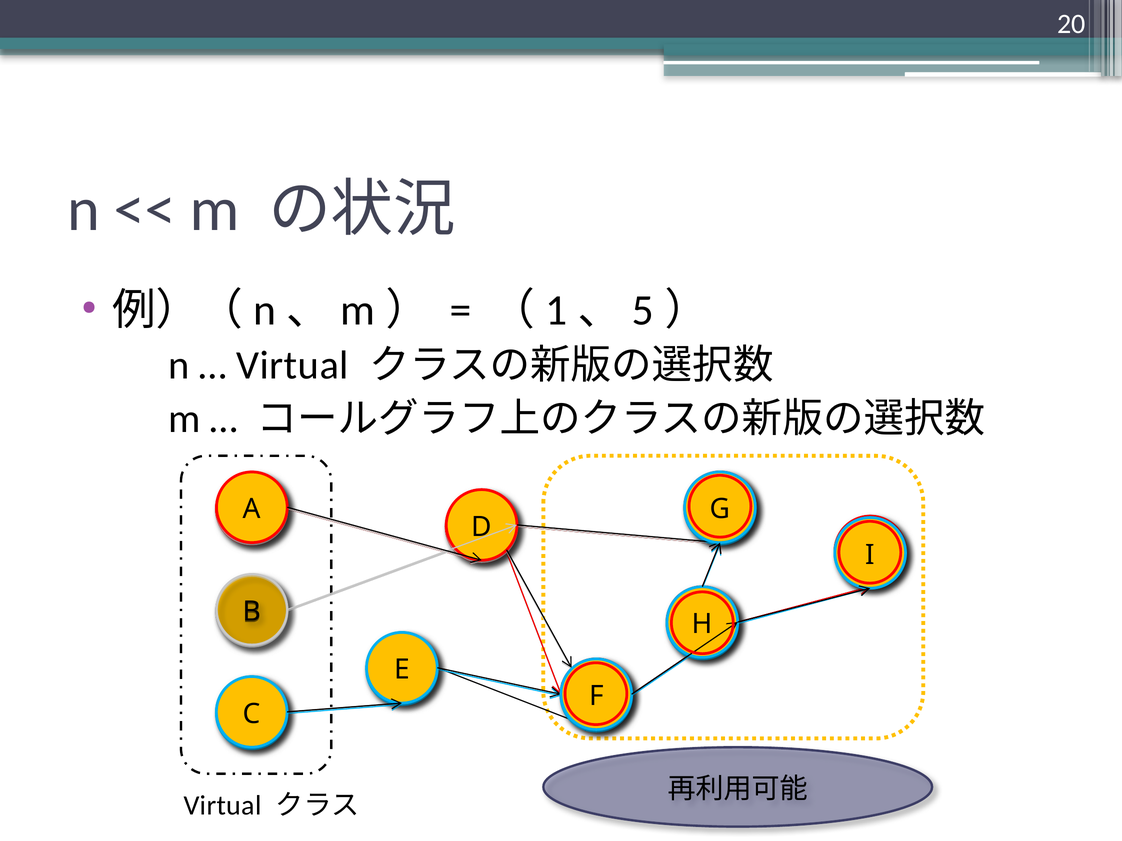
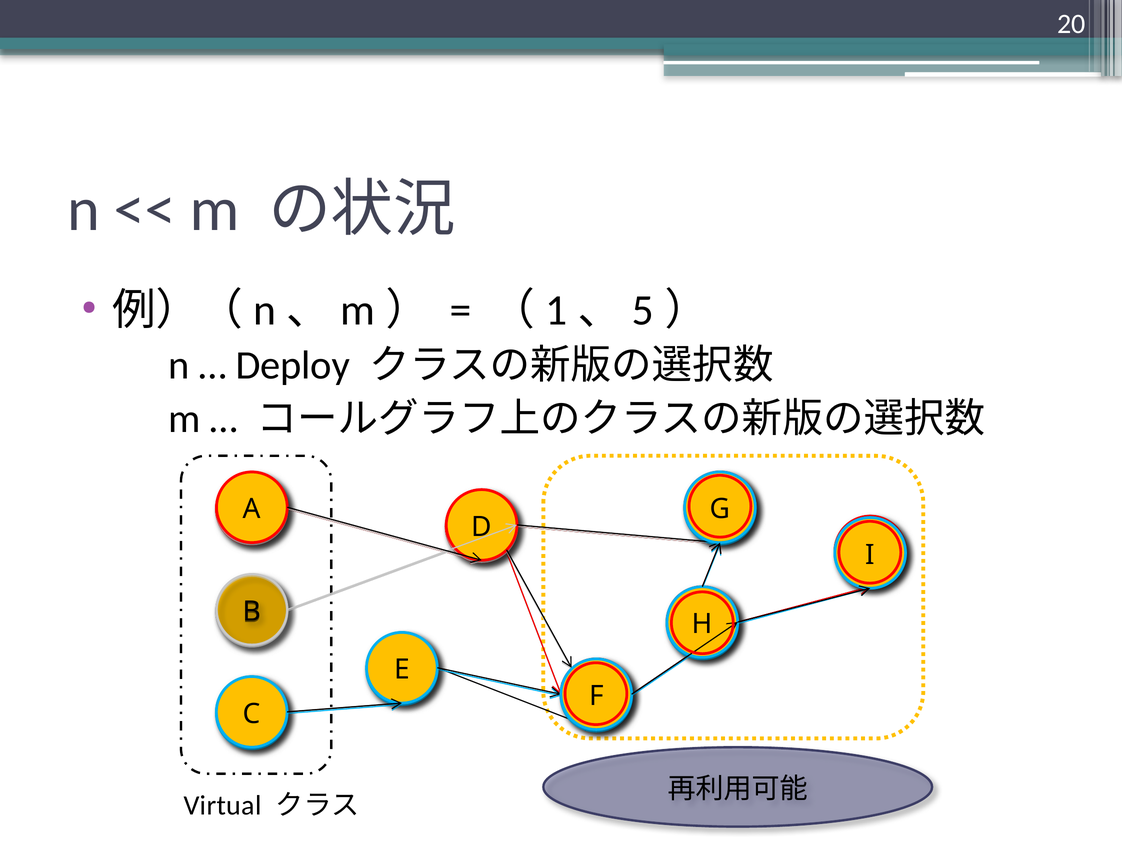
Virtual: Virtual -> Deploy (293, 366)
